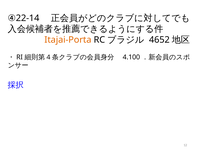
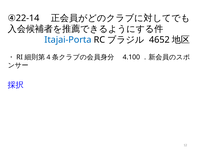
Itajai-Porta colour: orange -> blue (68, 40)
